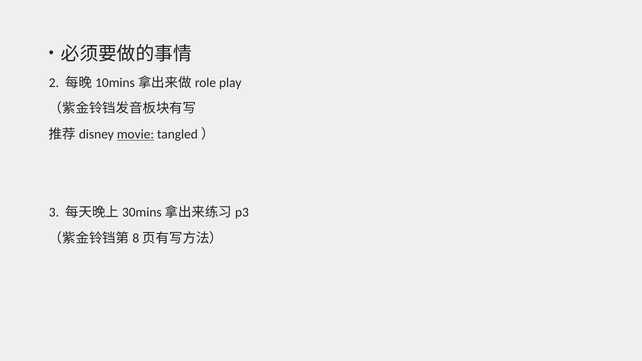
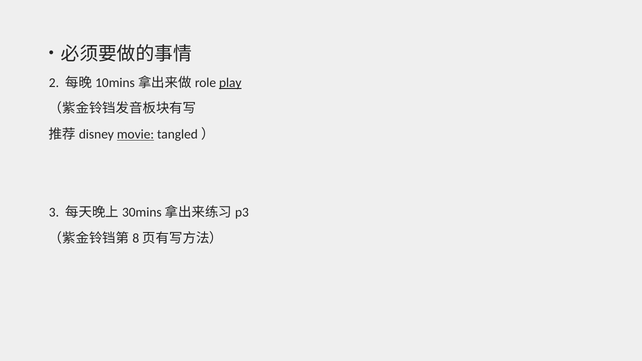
play underline: none -> present (230, 83)
